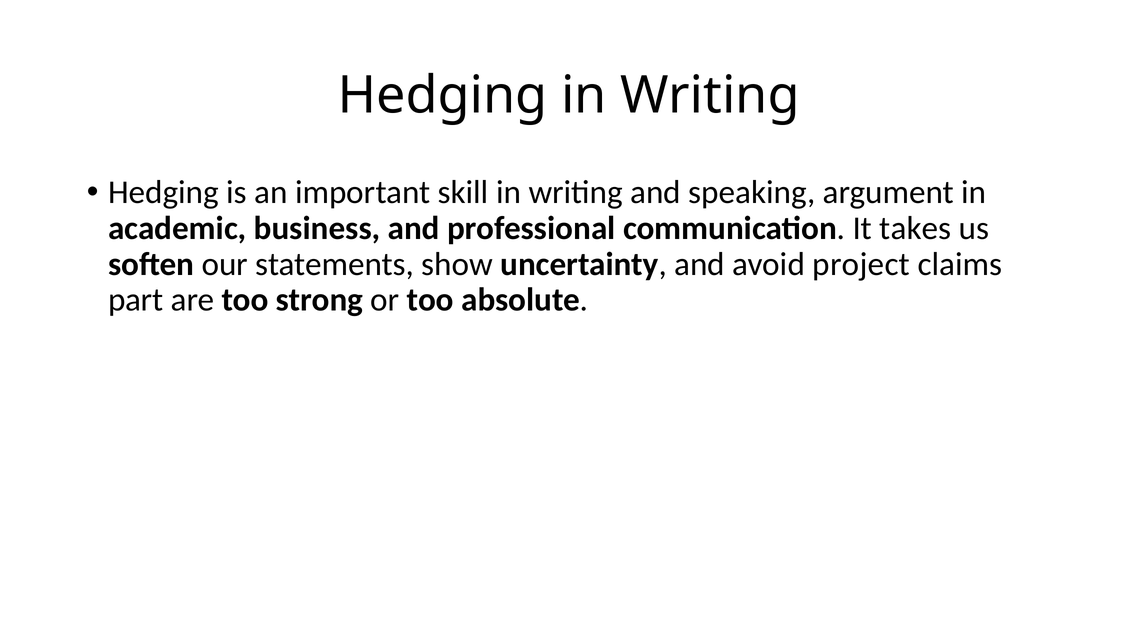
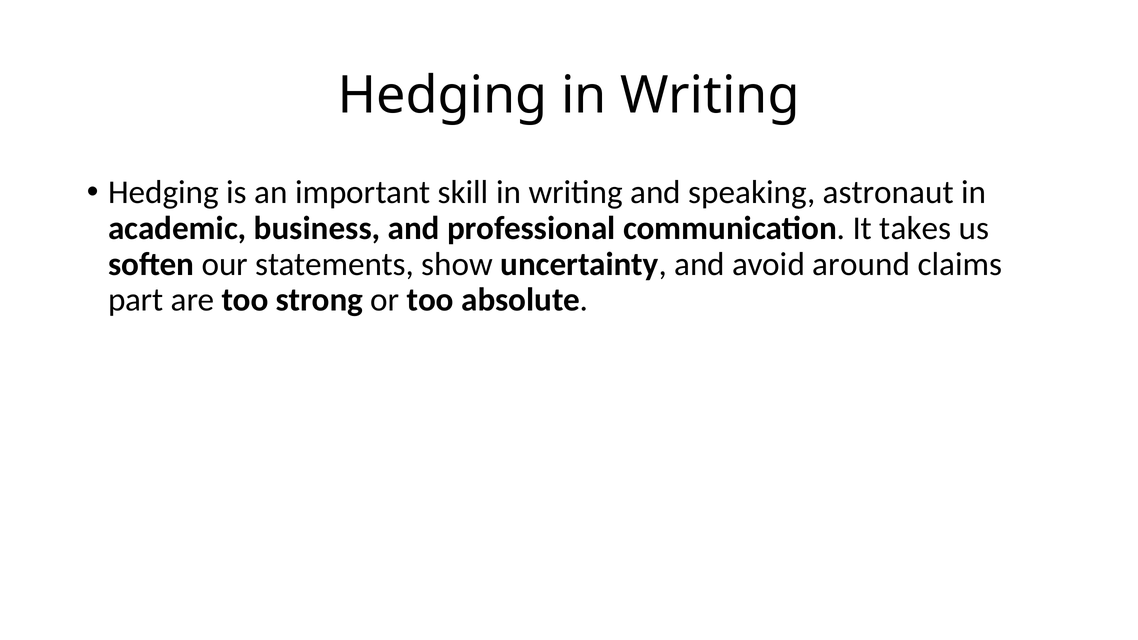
argument: argument -> astronaut (888, 192)
project: project -> around (861, 264)
